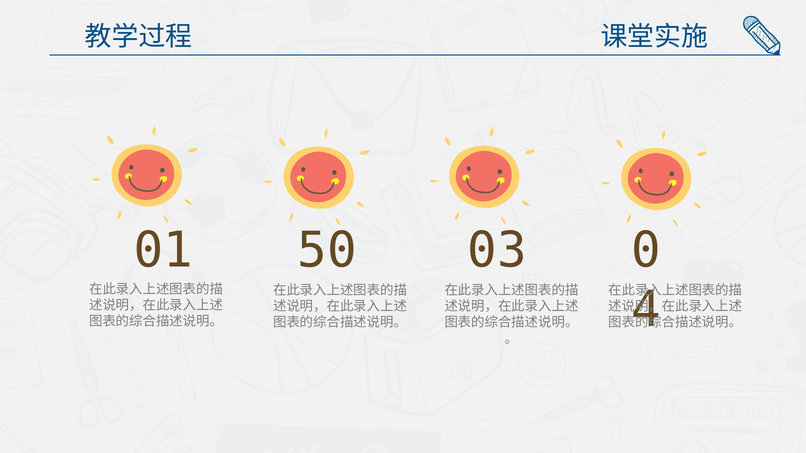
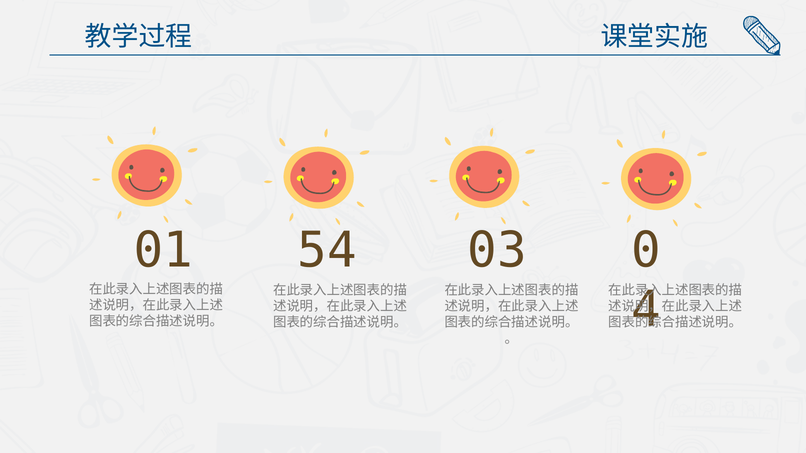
50: 50 -> 54 (327, 251)
